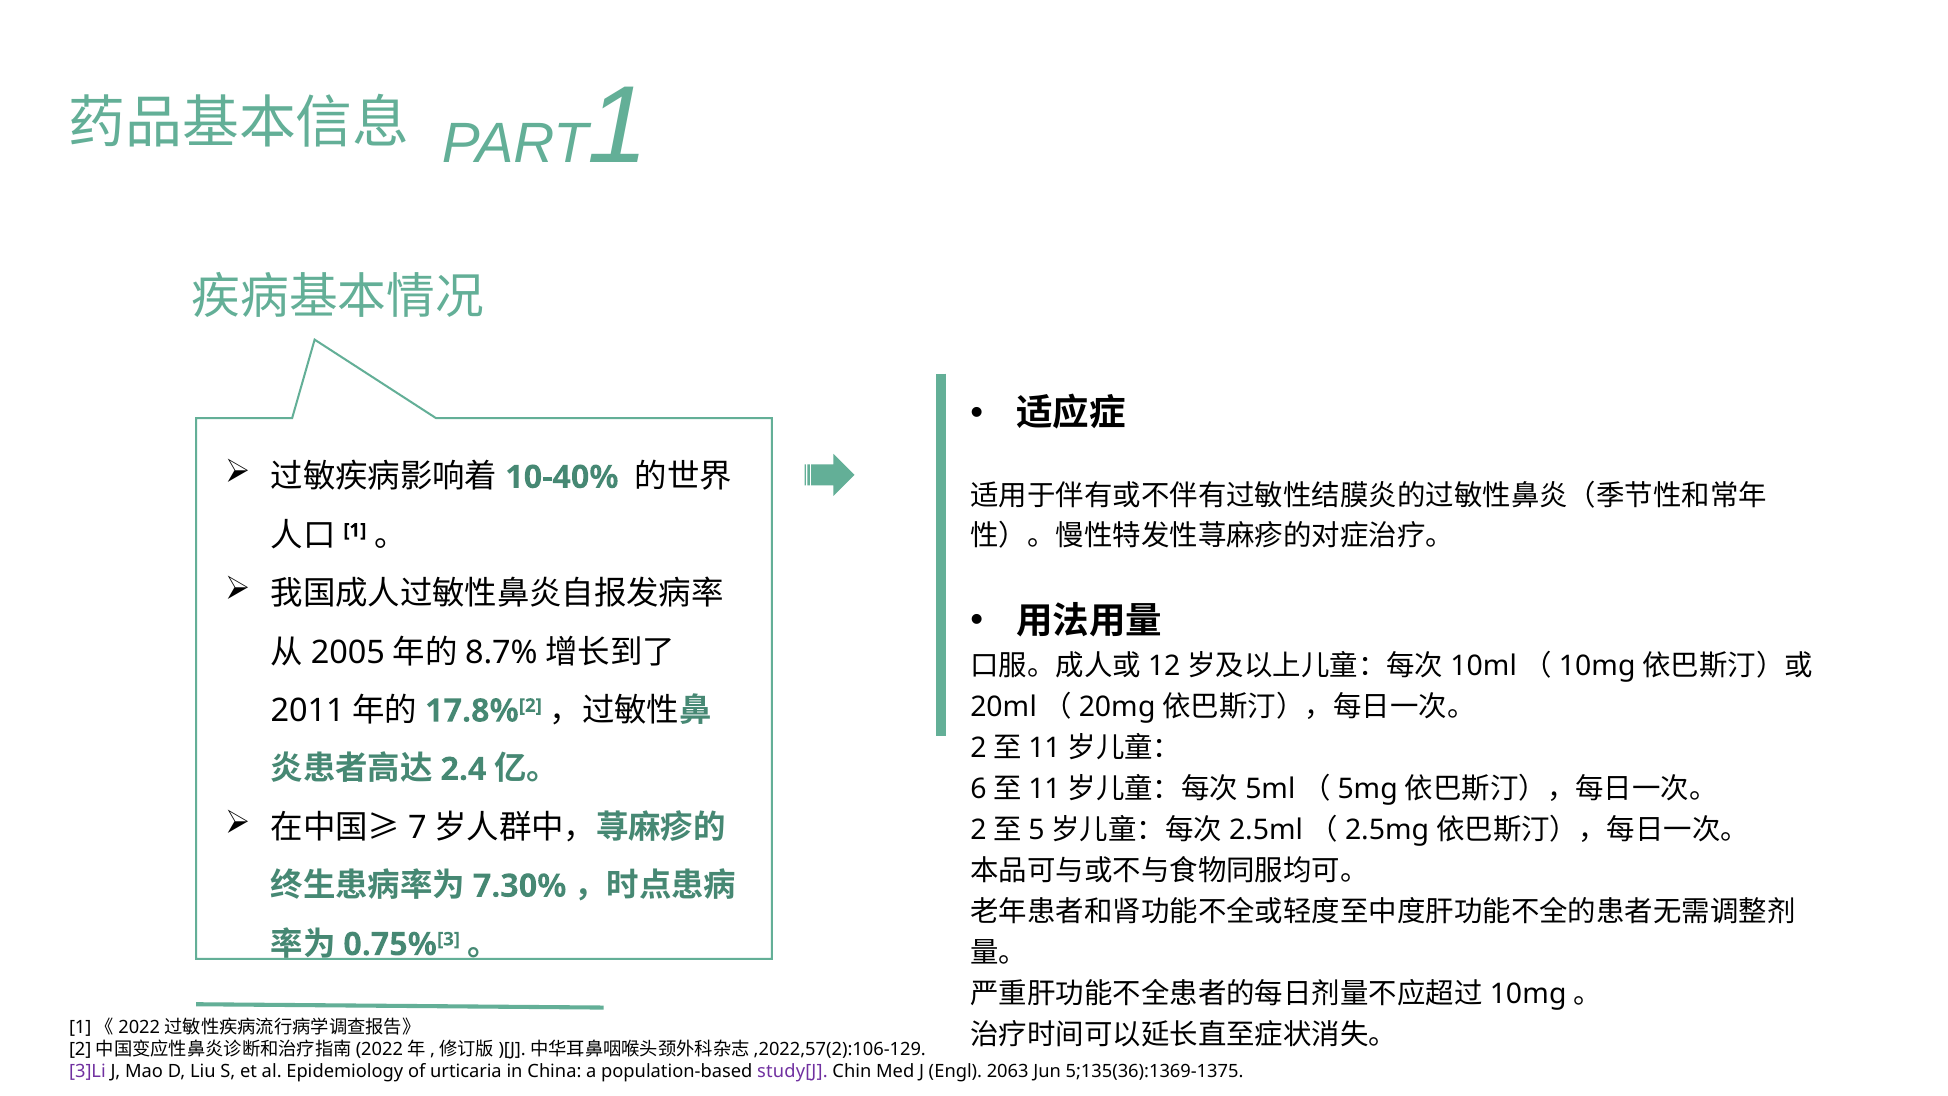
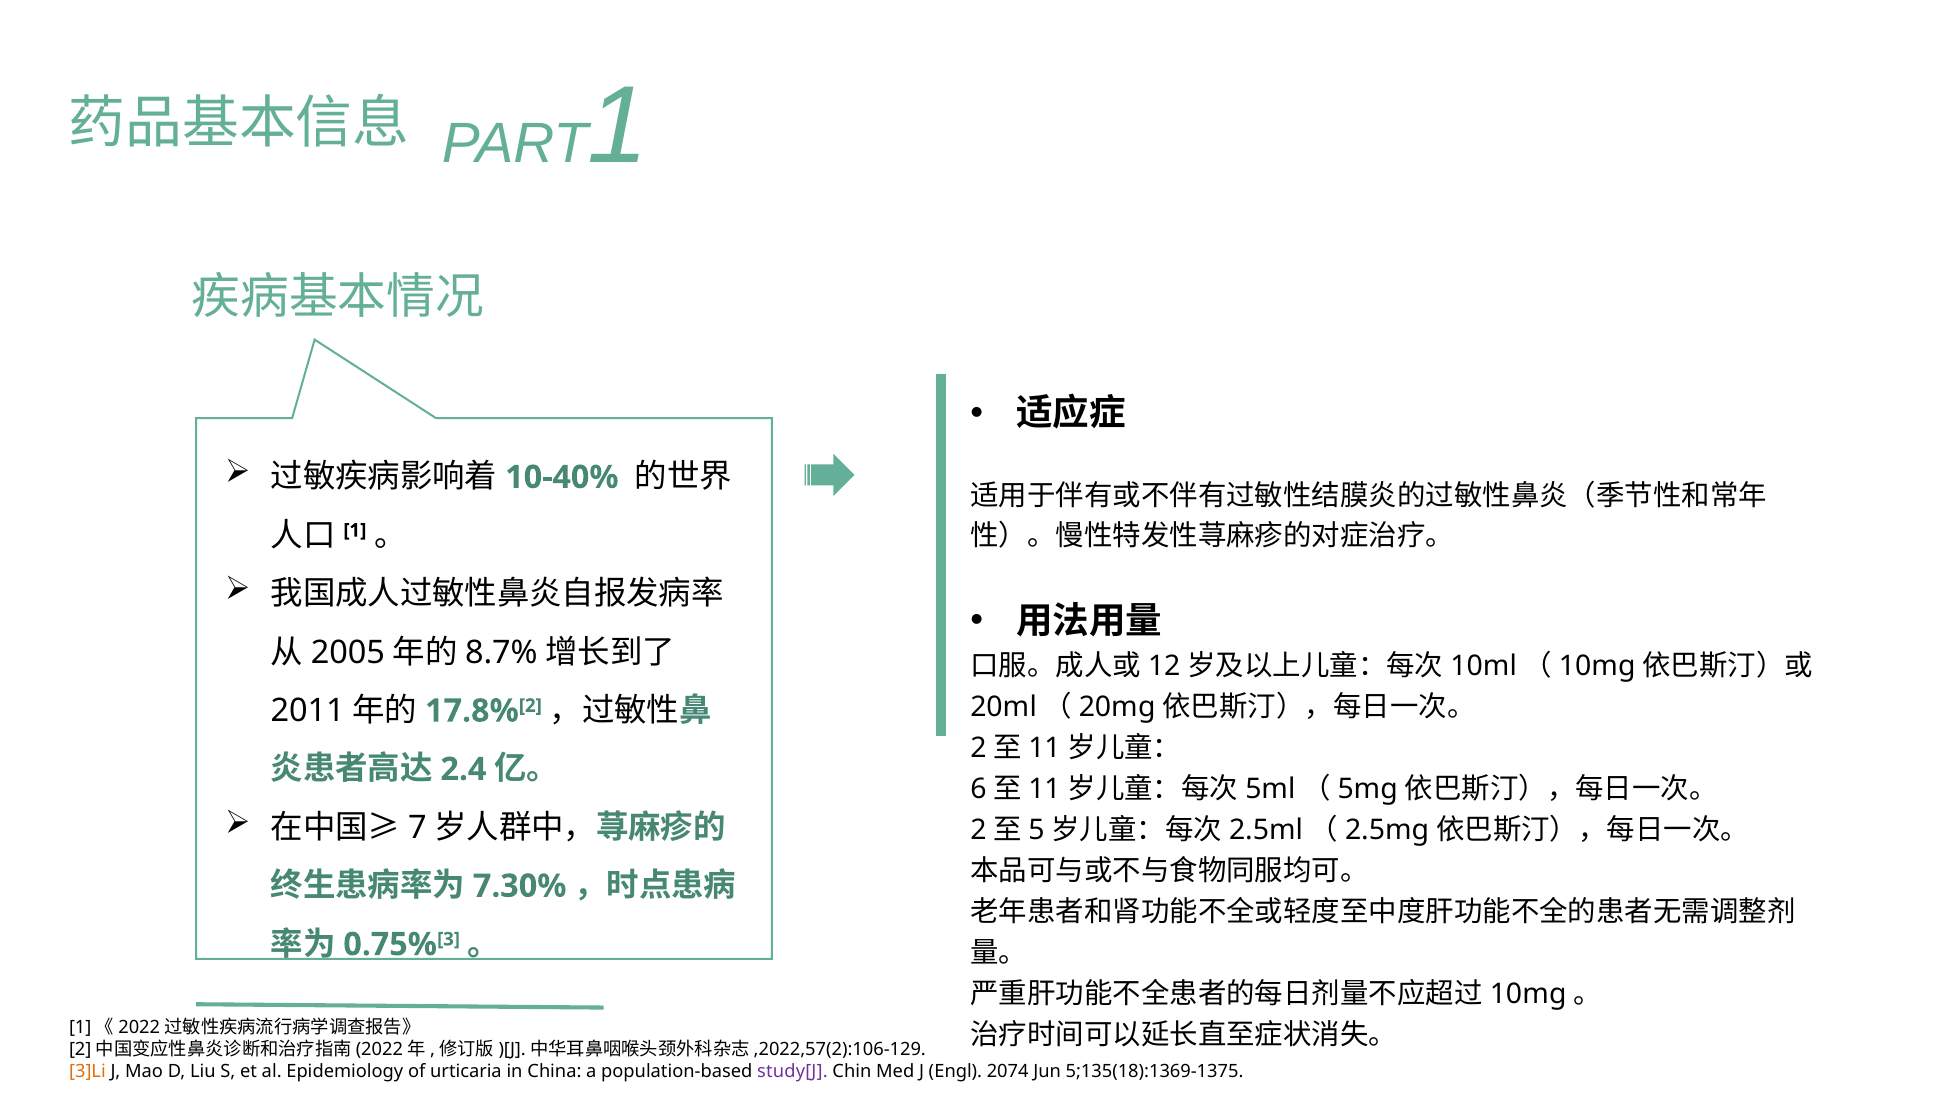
3]Li colour: purple -> orange (87, 1071)
2063: 2063 -> 2074 (1008, 1071)
5;135(36):1369-1375: 5;135(36):1369-1375 -> 5;135(18):1369-1375 (1155, 1071)
